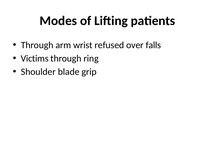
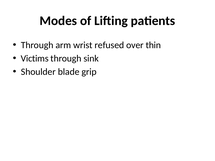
falls: falls -> thin (153, 45)
ring: ring -> sink (91, 58)
